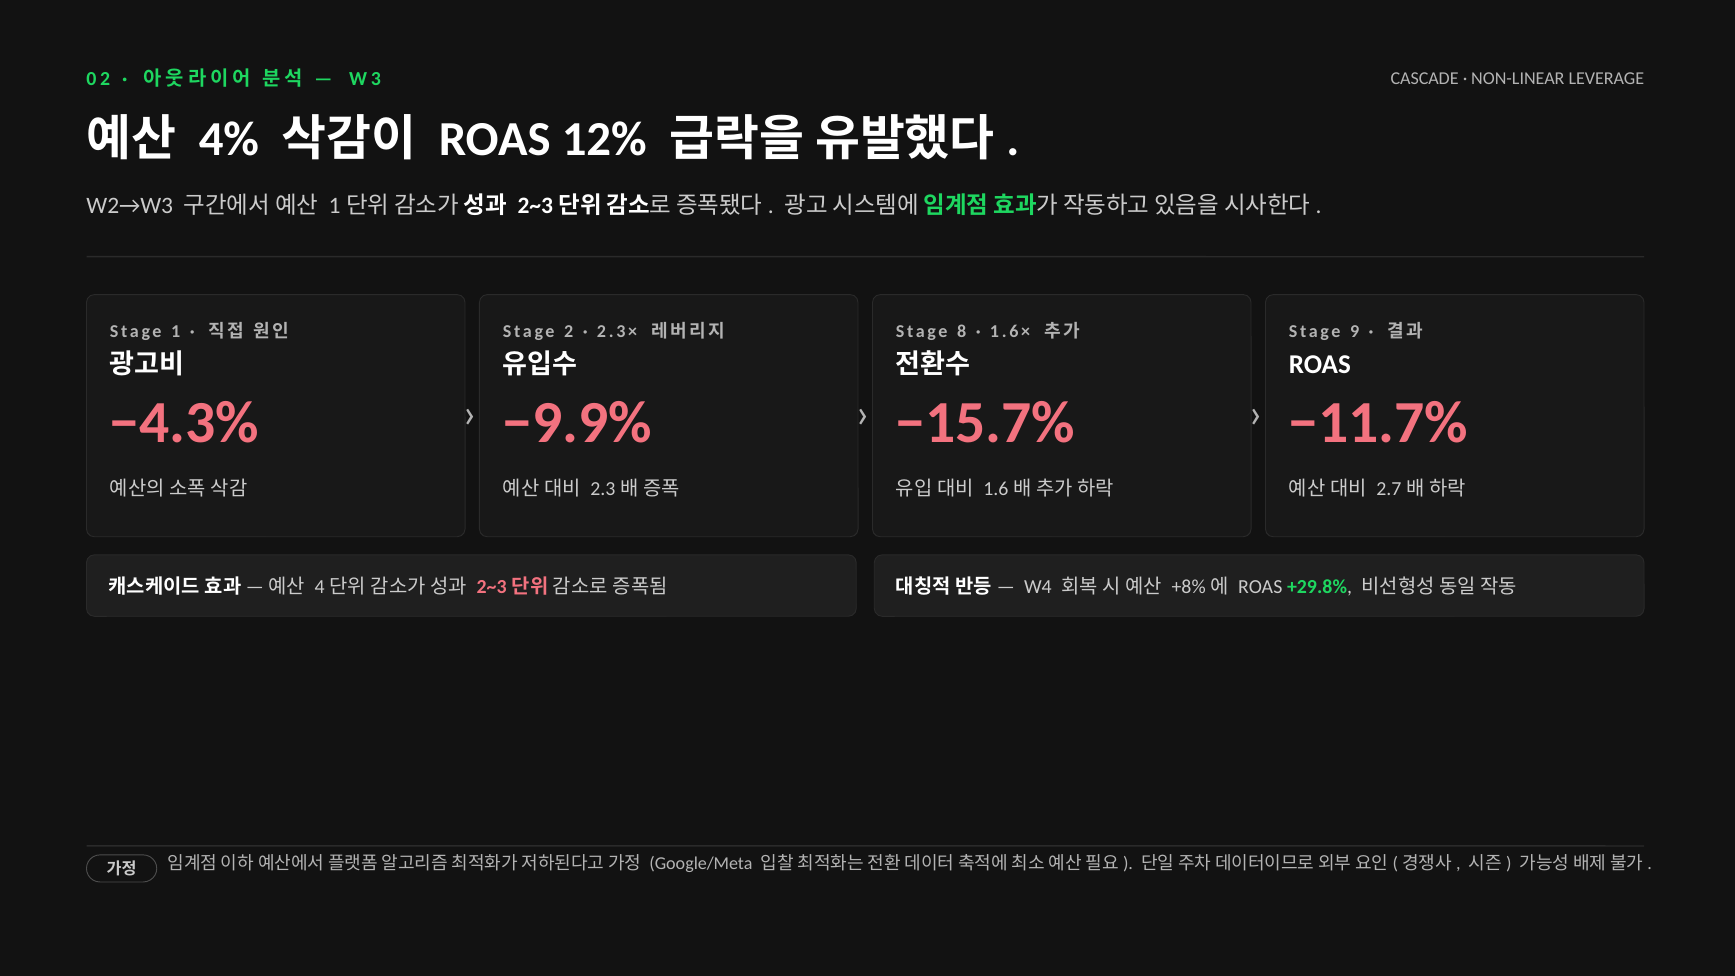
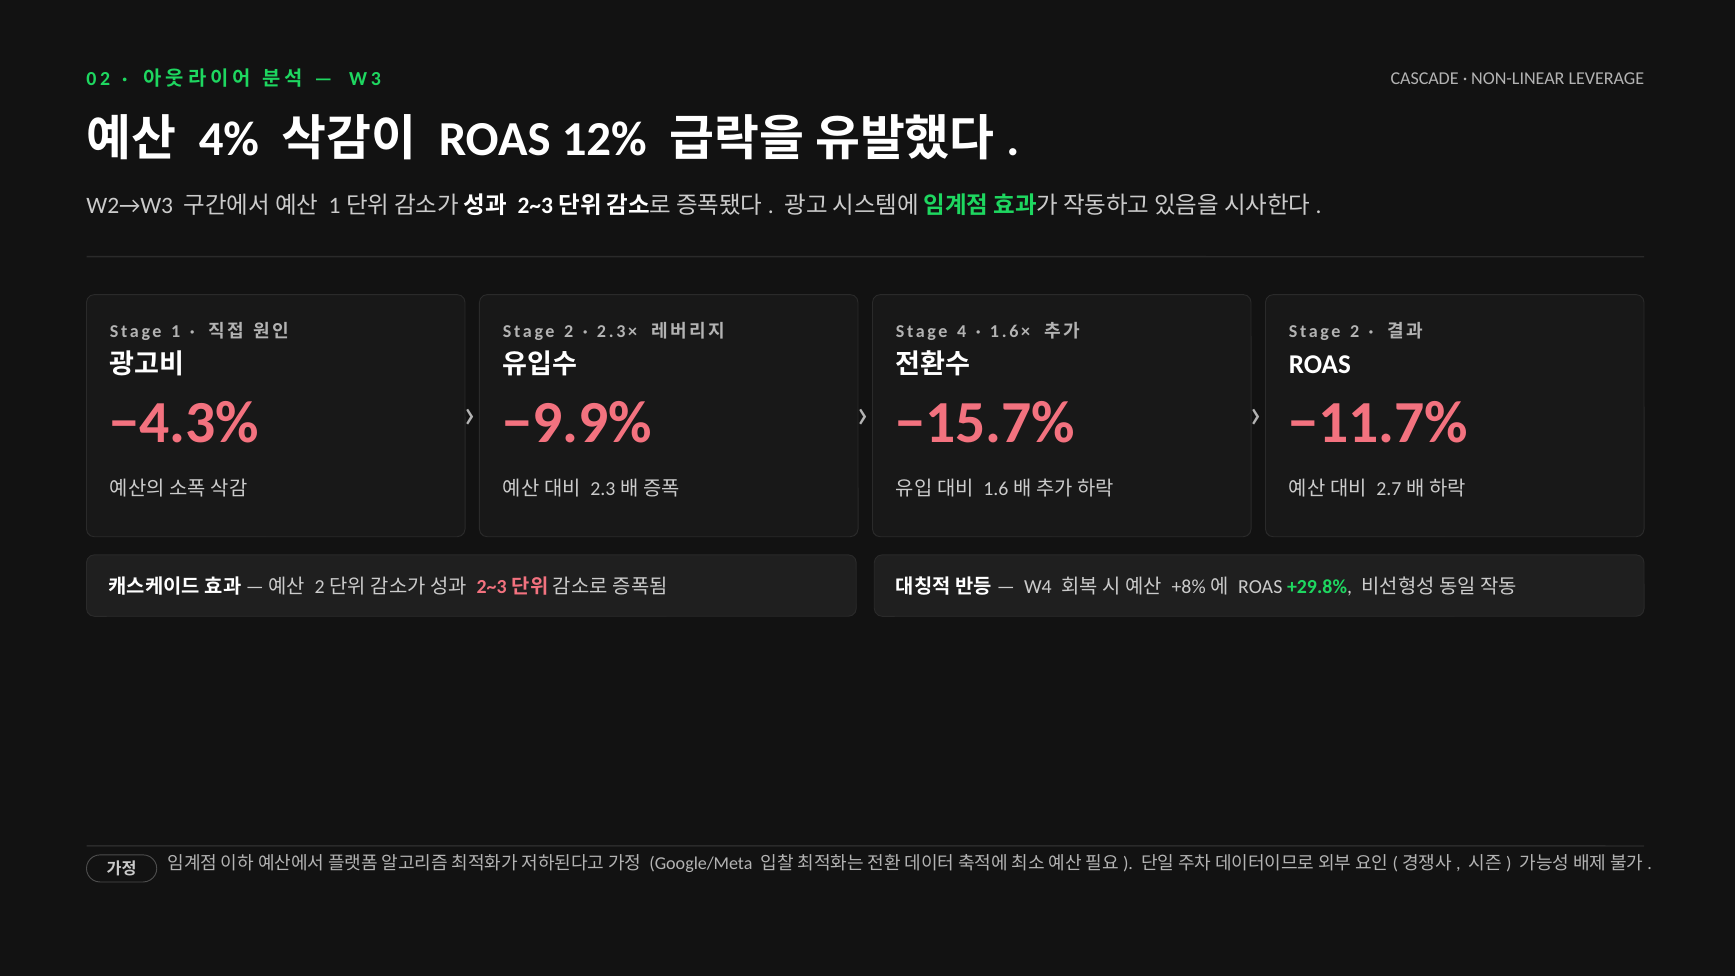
8: 8 -> 4 (962, 331)
9: 9 -> 2 (1355, 331)
4: 4 -> 2 (320, 587)
